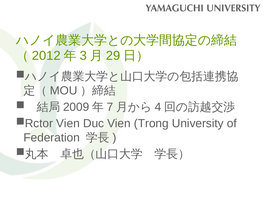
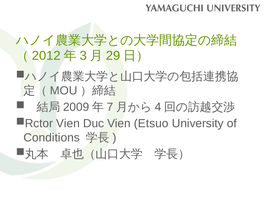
Trong: Trong -> Etsuo (151, 124)
Federation: Federation -> Conditions (52, 138)
